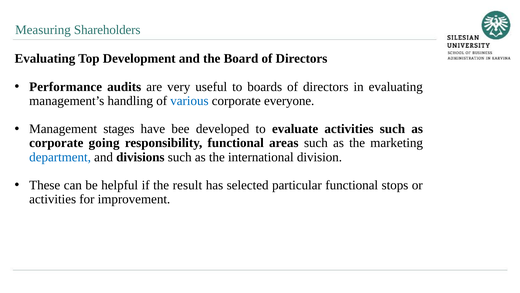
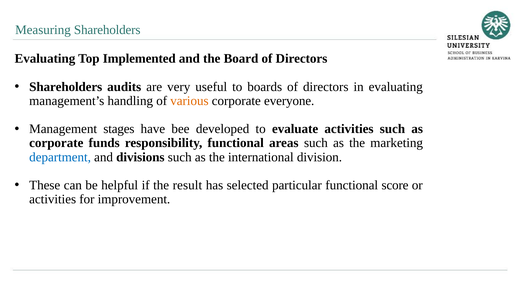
Development: Development -> Implemented (139, 59)
Performance: Performance -> Shareholders (66, 87)
various colour: blue -> orange (189, 101)
going: going -> funds (104, 143)
stops: stops -> score (395, 185)
